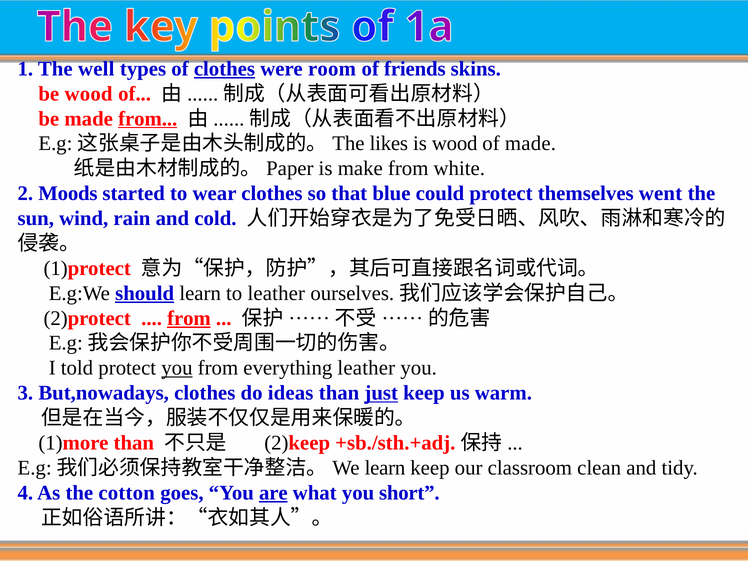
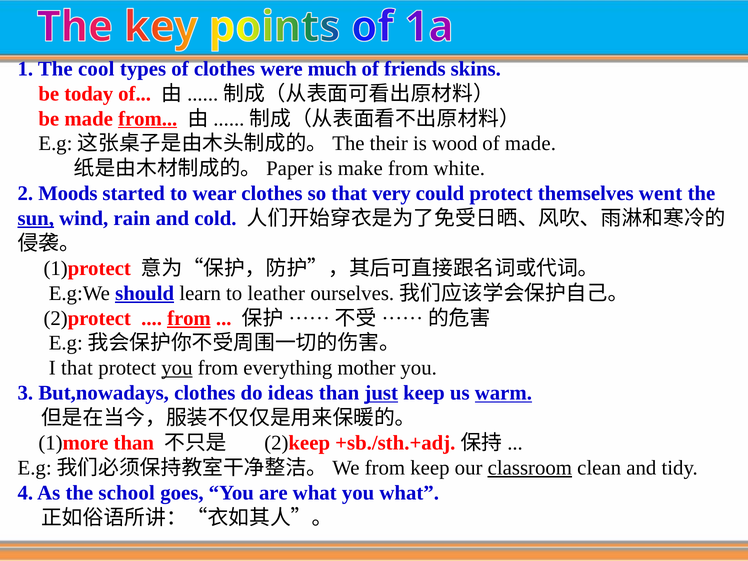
well: well -> cool (96, 69)
clothes underline: present -> none (224, 69)
room: room -> much (332, 69)
be wood: wood -> today (89, 94)
likes: likes -> their (389, 144)
blue: blue -> very (392, 193)
sun underline: none -> present (36, 218)
I told: told -> that (77, 368)
everything leather: leather -> mother (366, 368)
warm underline: none -> present (503, 393)
learn: learn -> from (385, 468)
classroom underline: none -> present (530, 468)
cotton: cotton -> school (127, 493)
are underline: present -> none (273, 493)
you short: short -> what (409, 493)
